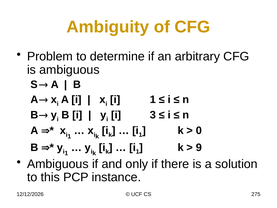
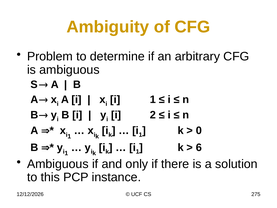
3: 3 -> 2 (153, 115)
9: 9 -> 6 (199, 147)
